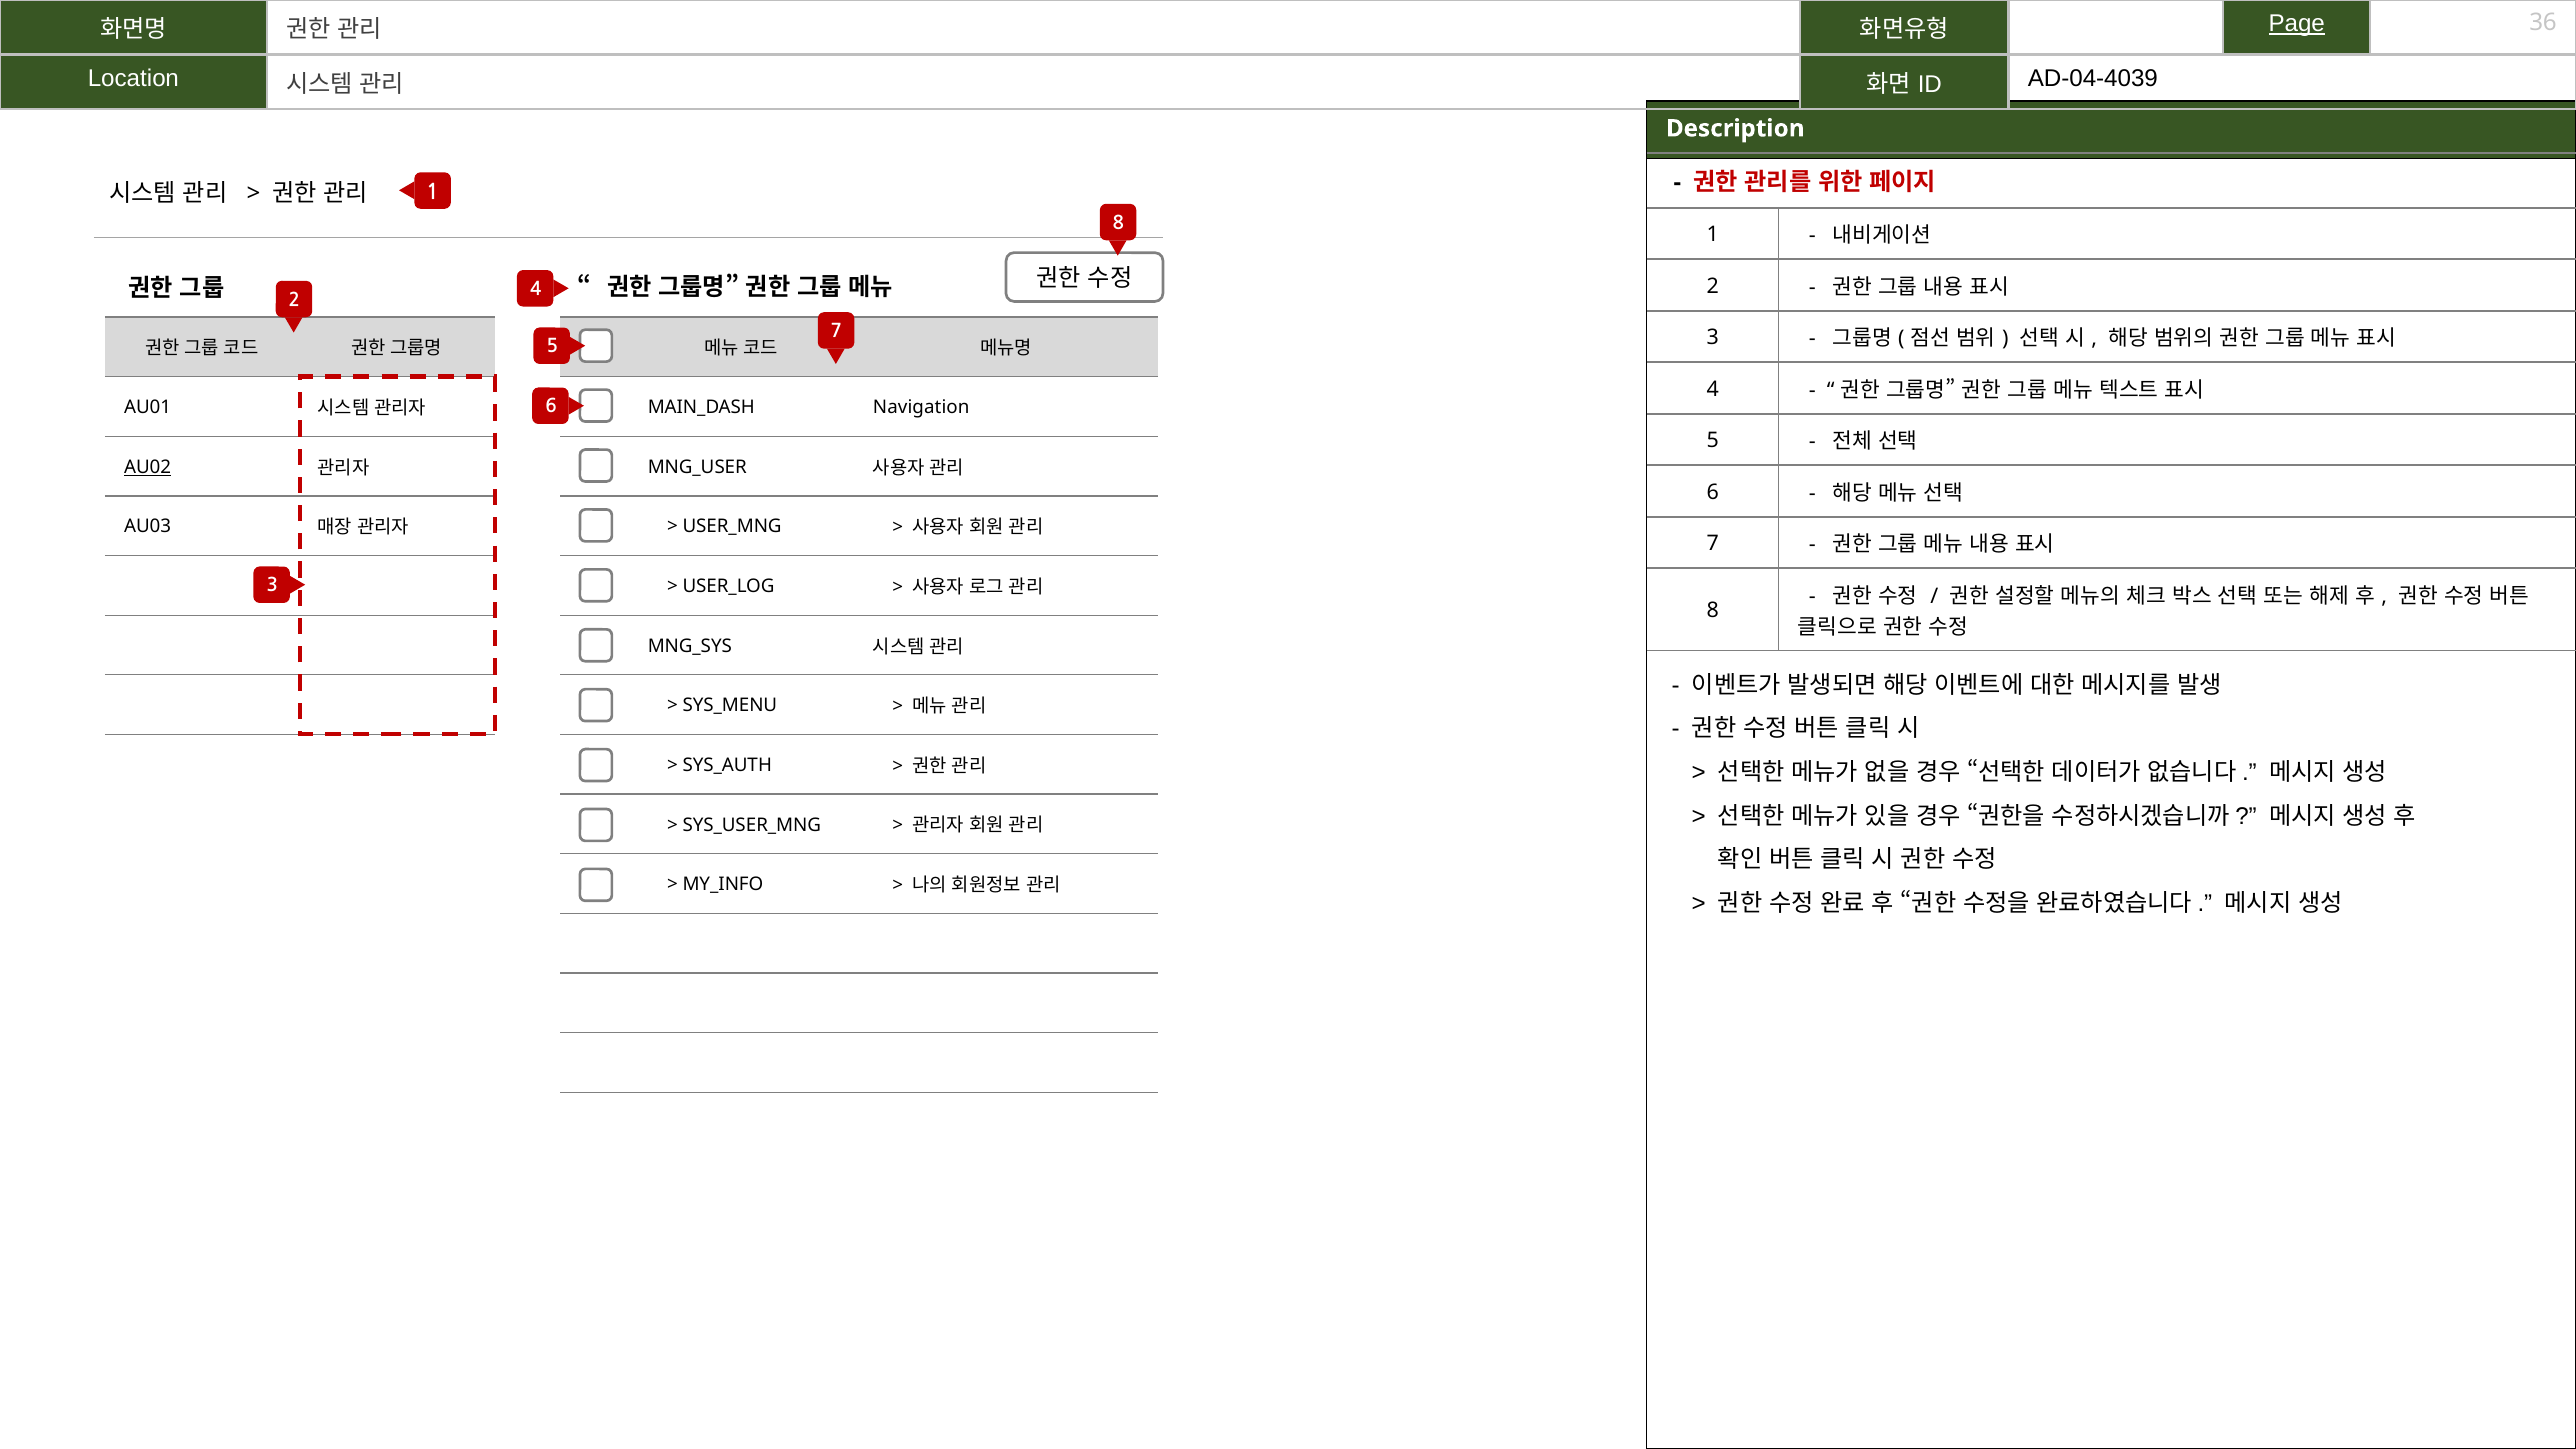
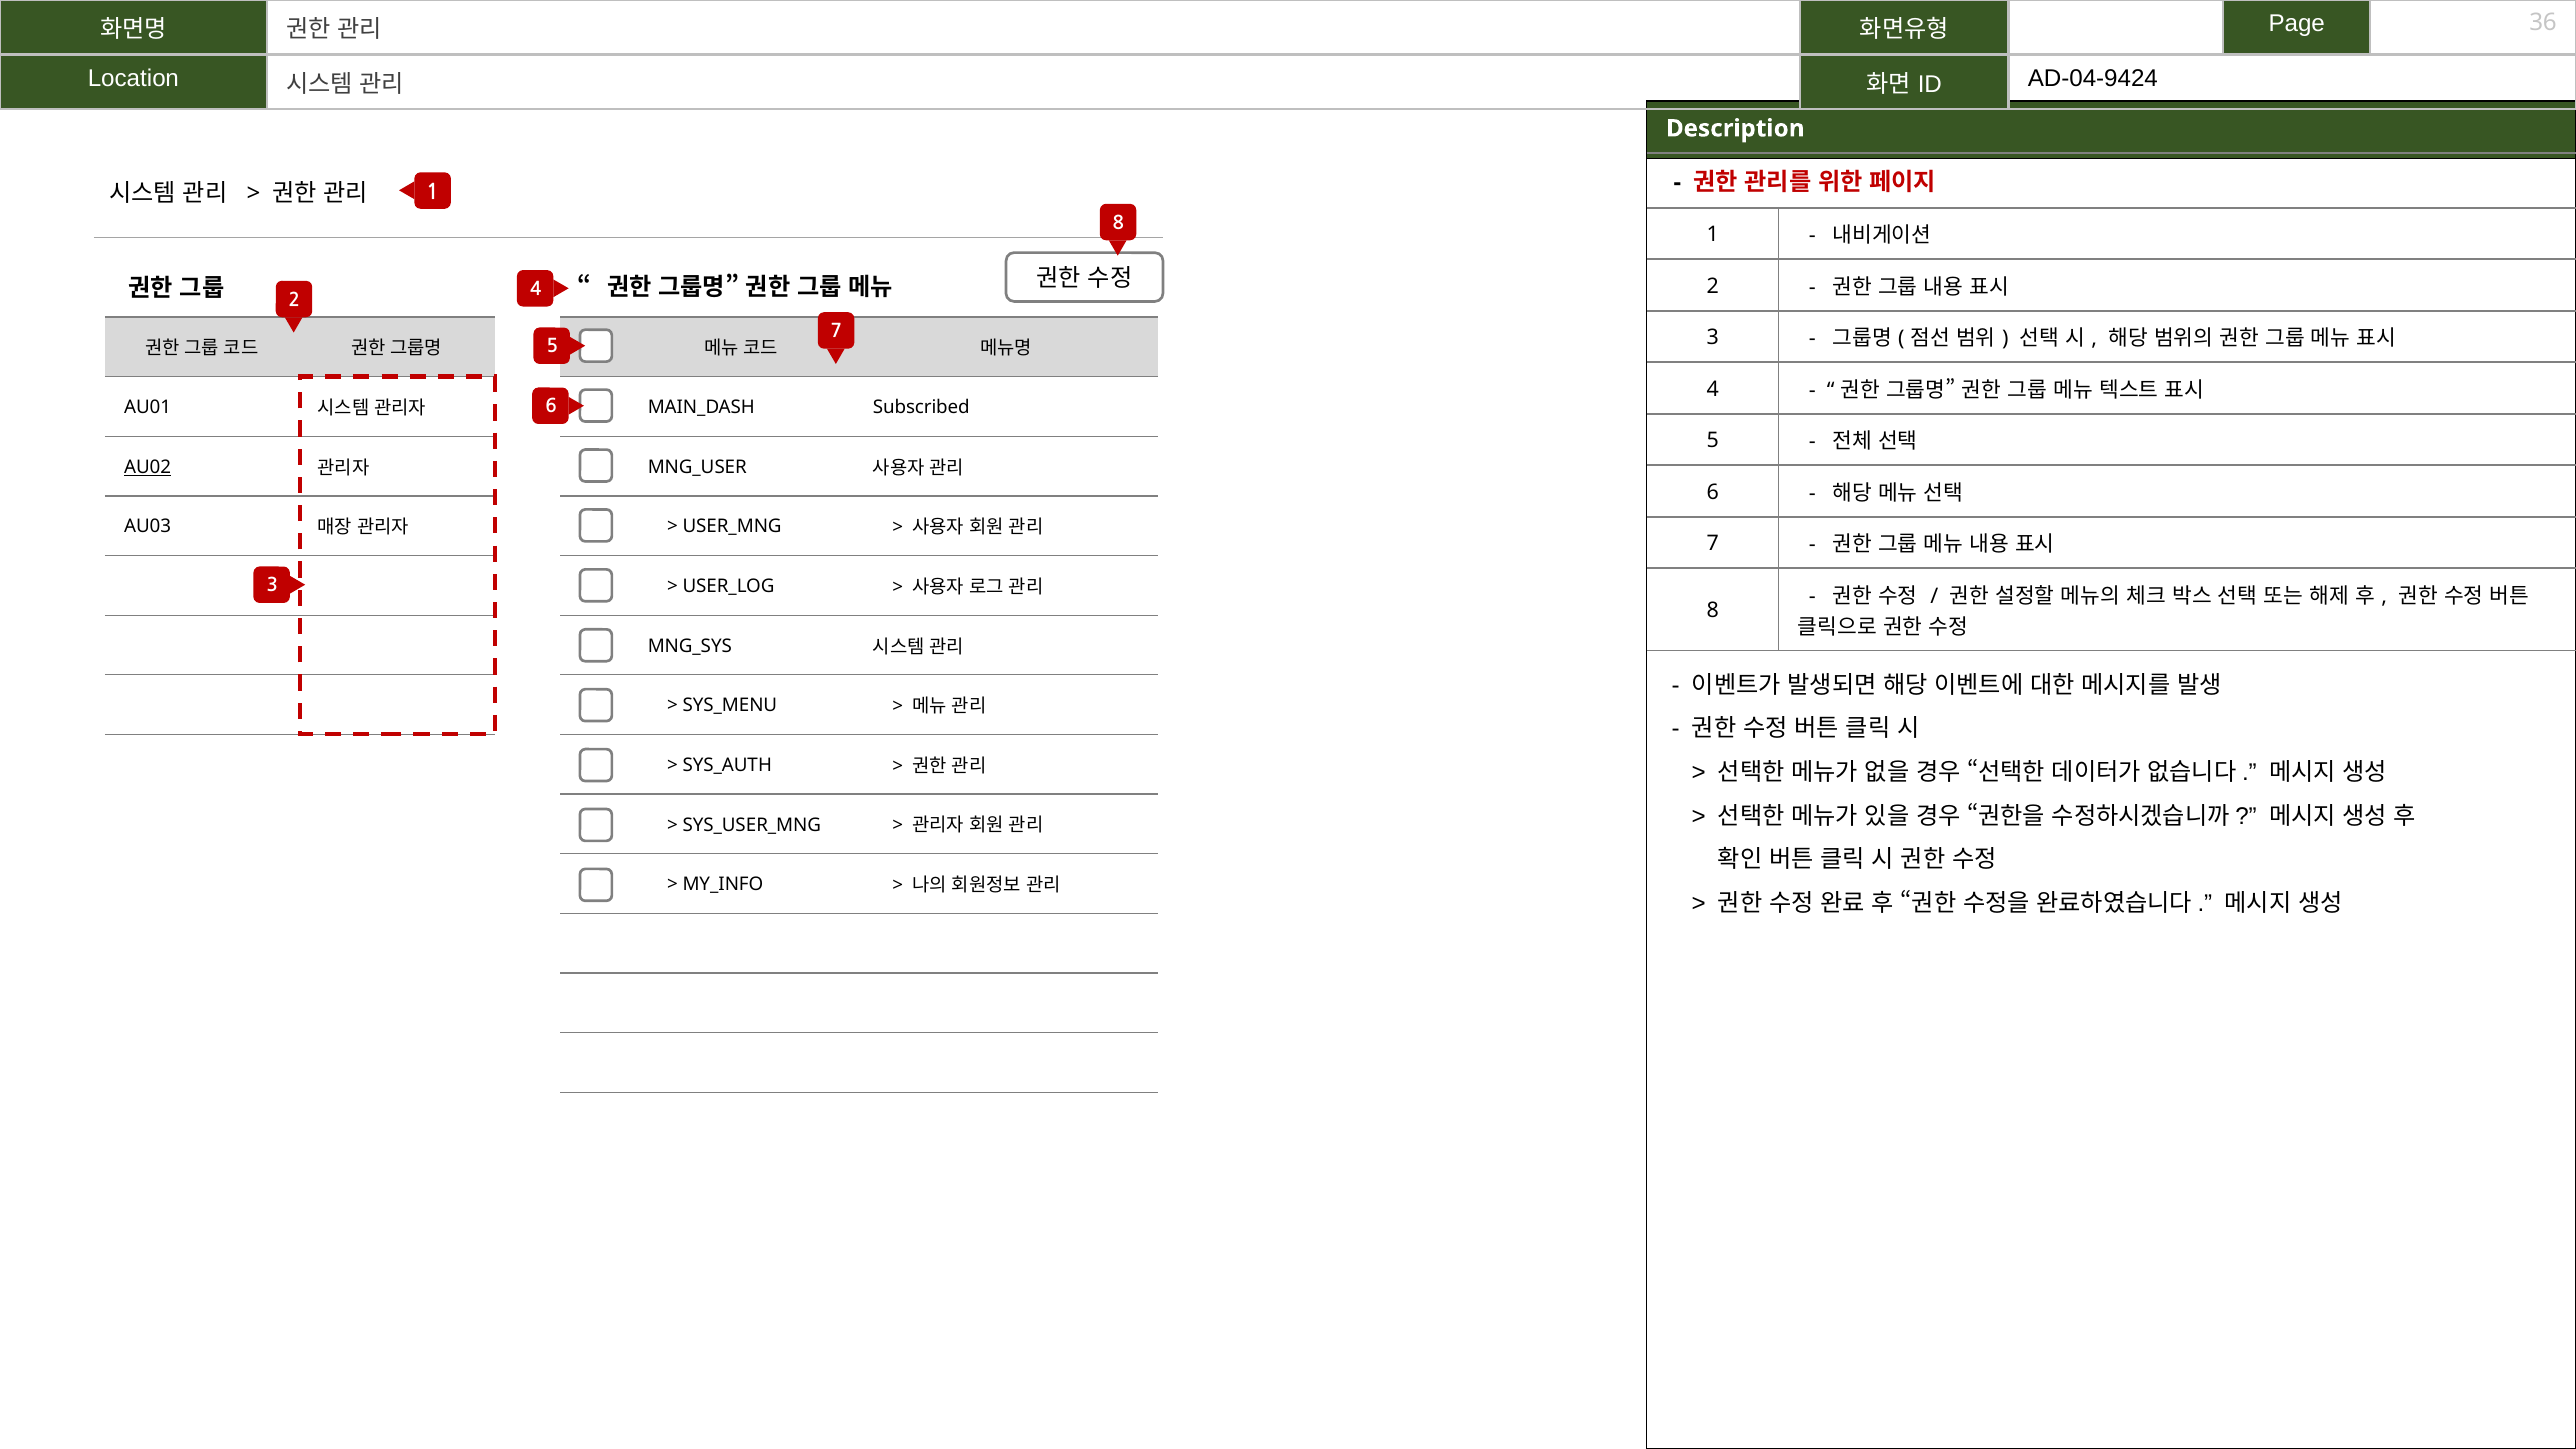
Page underline: present -> none (2297, 24)
AD-04-4039: AD-04-4039 -> AD-04-9424 (2093, 78)
Navigation: Navigation -> Subscribed (921, 408)
